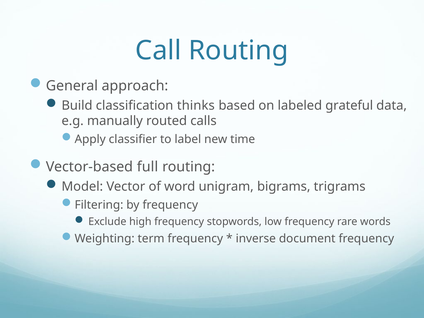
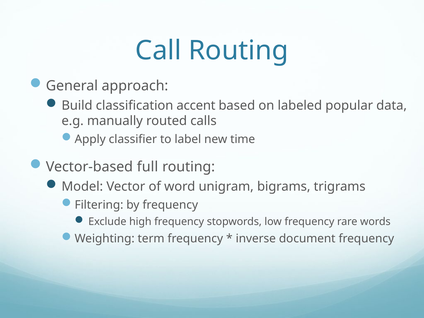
thinks: thinks -> accent (196, 105)
grateful: grateful -> popular (349, 105)
